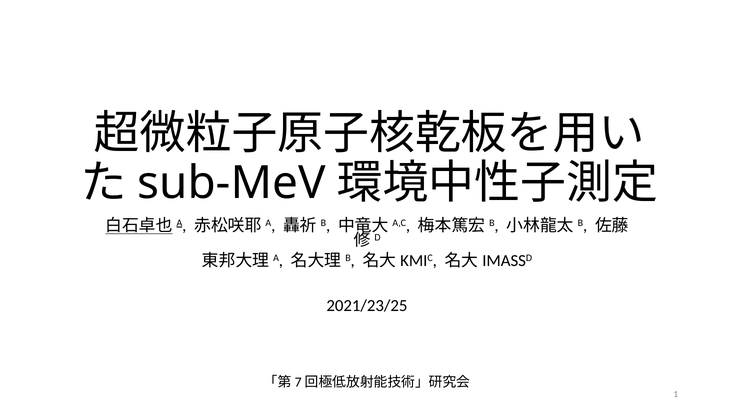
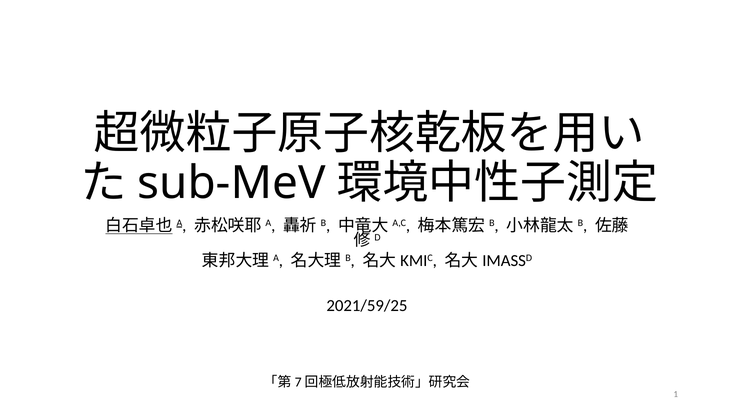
2021/23/25: 2021/23/25 -> 2021/59/25 (367, 306)
